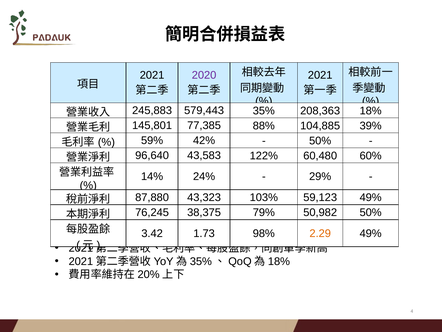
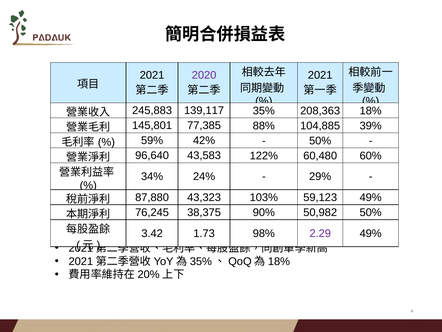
579,443: 579,443 -> 139,117 (204, 110)
14%: 14% -> 34% (152, 176)
79%: 79% -> 90% (264, 212)
2.29 colour: orange -> purple (320, 233)
